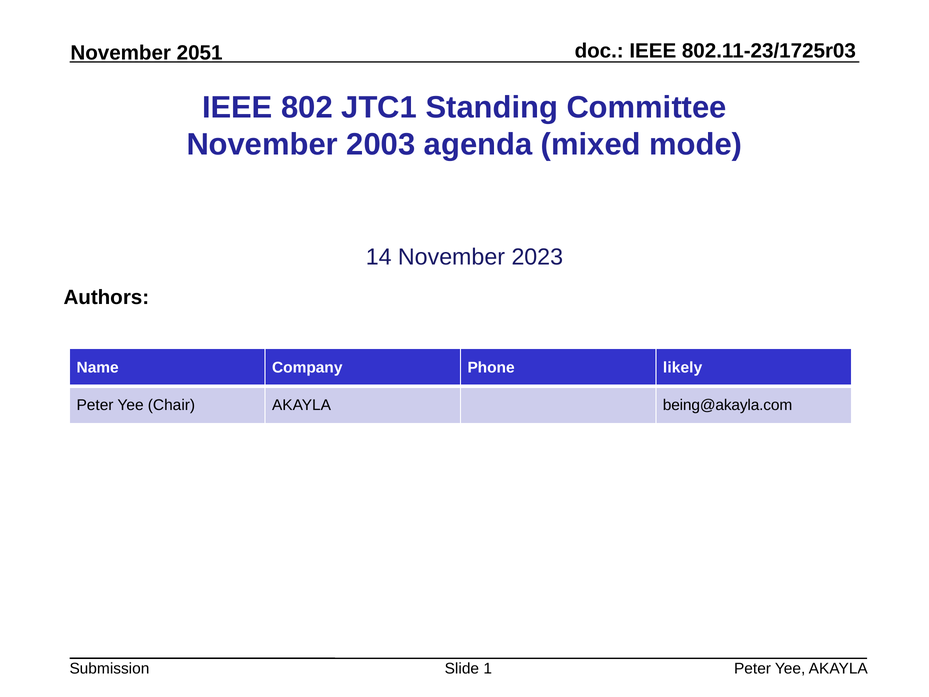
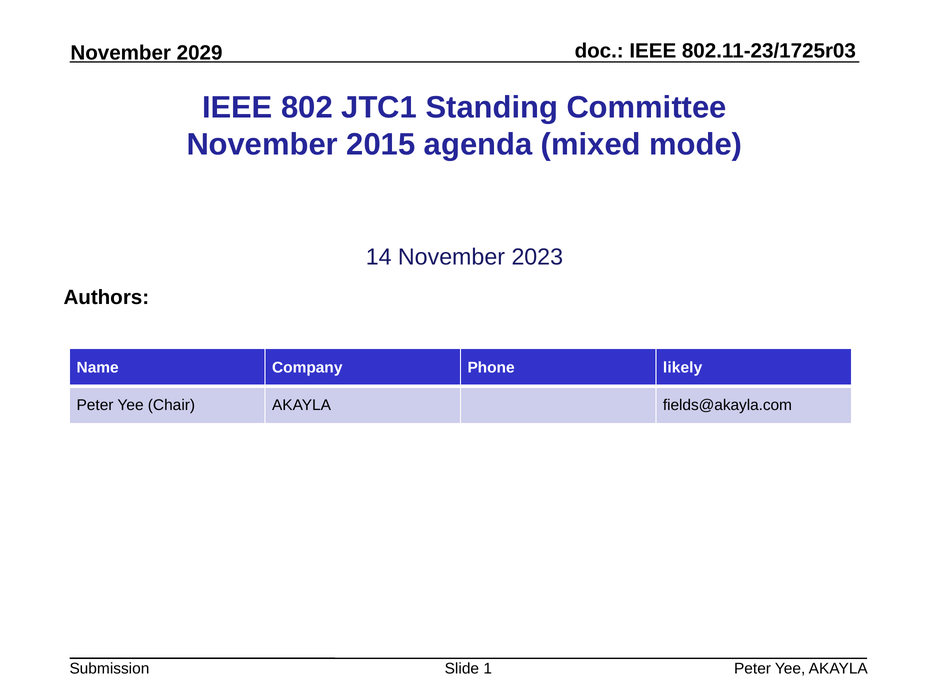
2051: 2051 -> 2029 (200, 53)
2003: 2003 -> 2015 (381, 145)
being@akayla.com: being@akayla.com -> fields@akayla.com (727, 405)
